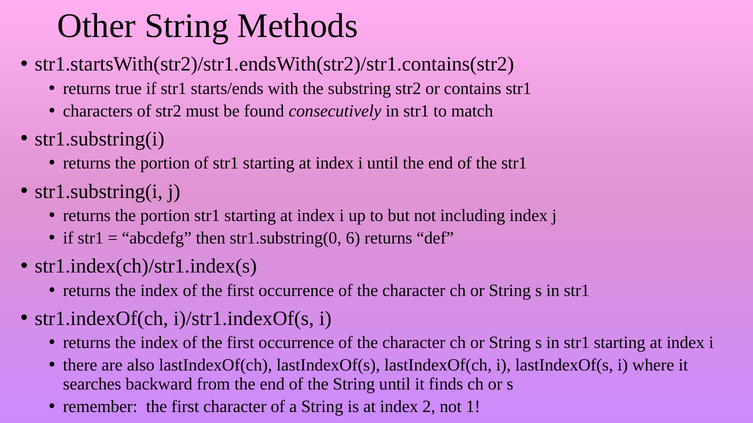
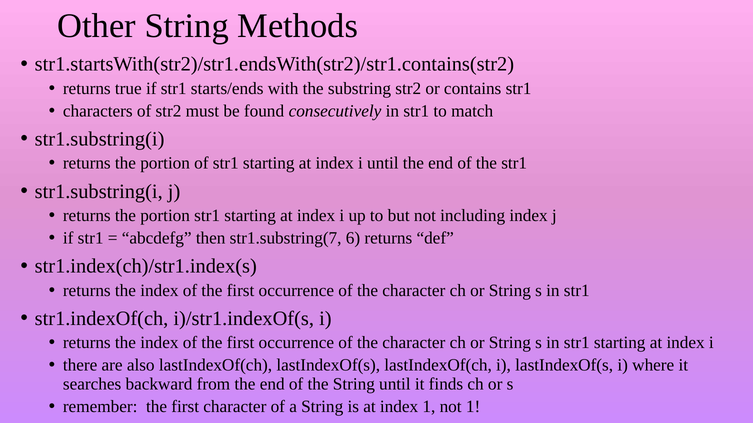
str1.substring(0: str1.substring(0 -> str1.substring(7 (286, 238)
index 2: 2 -> 1 (429, 407)
